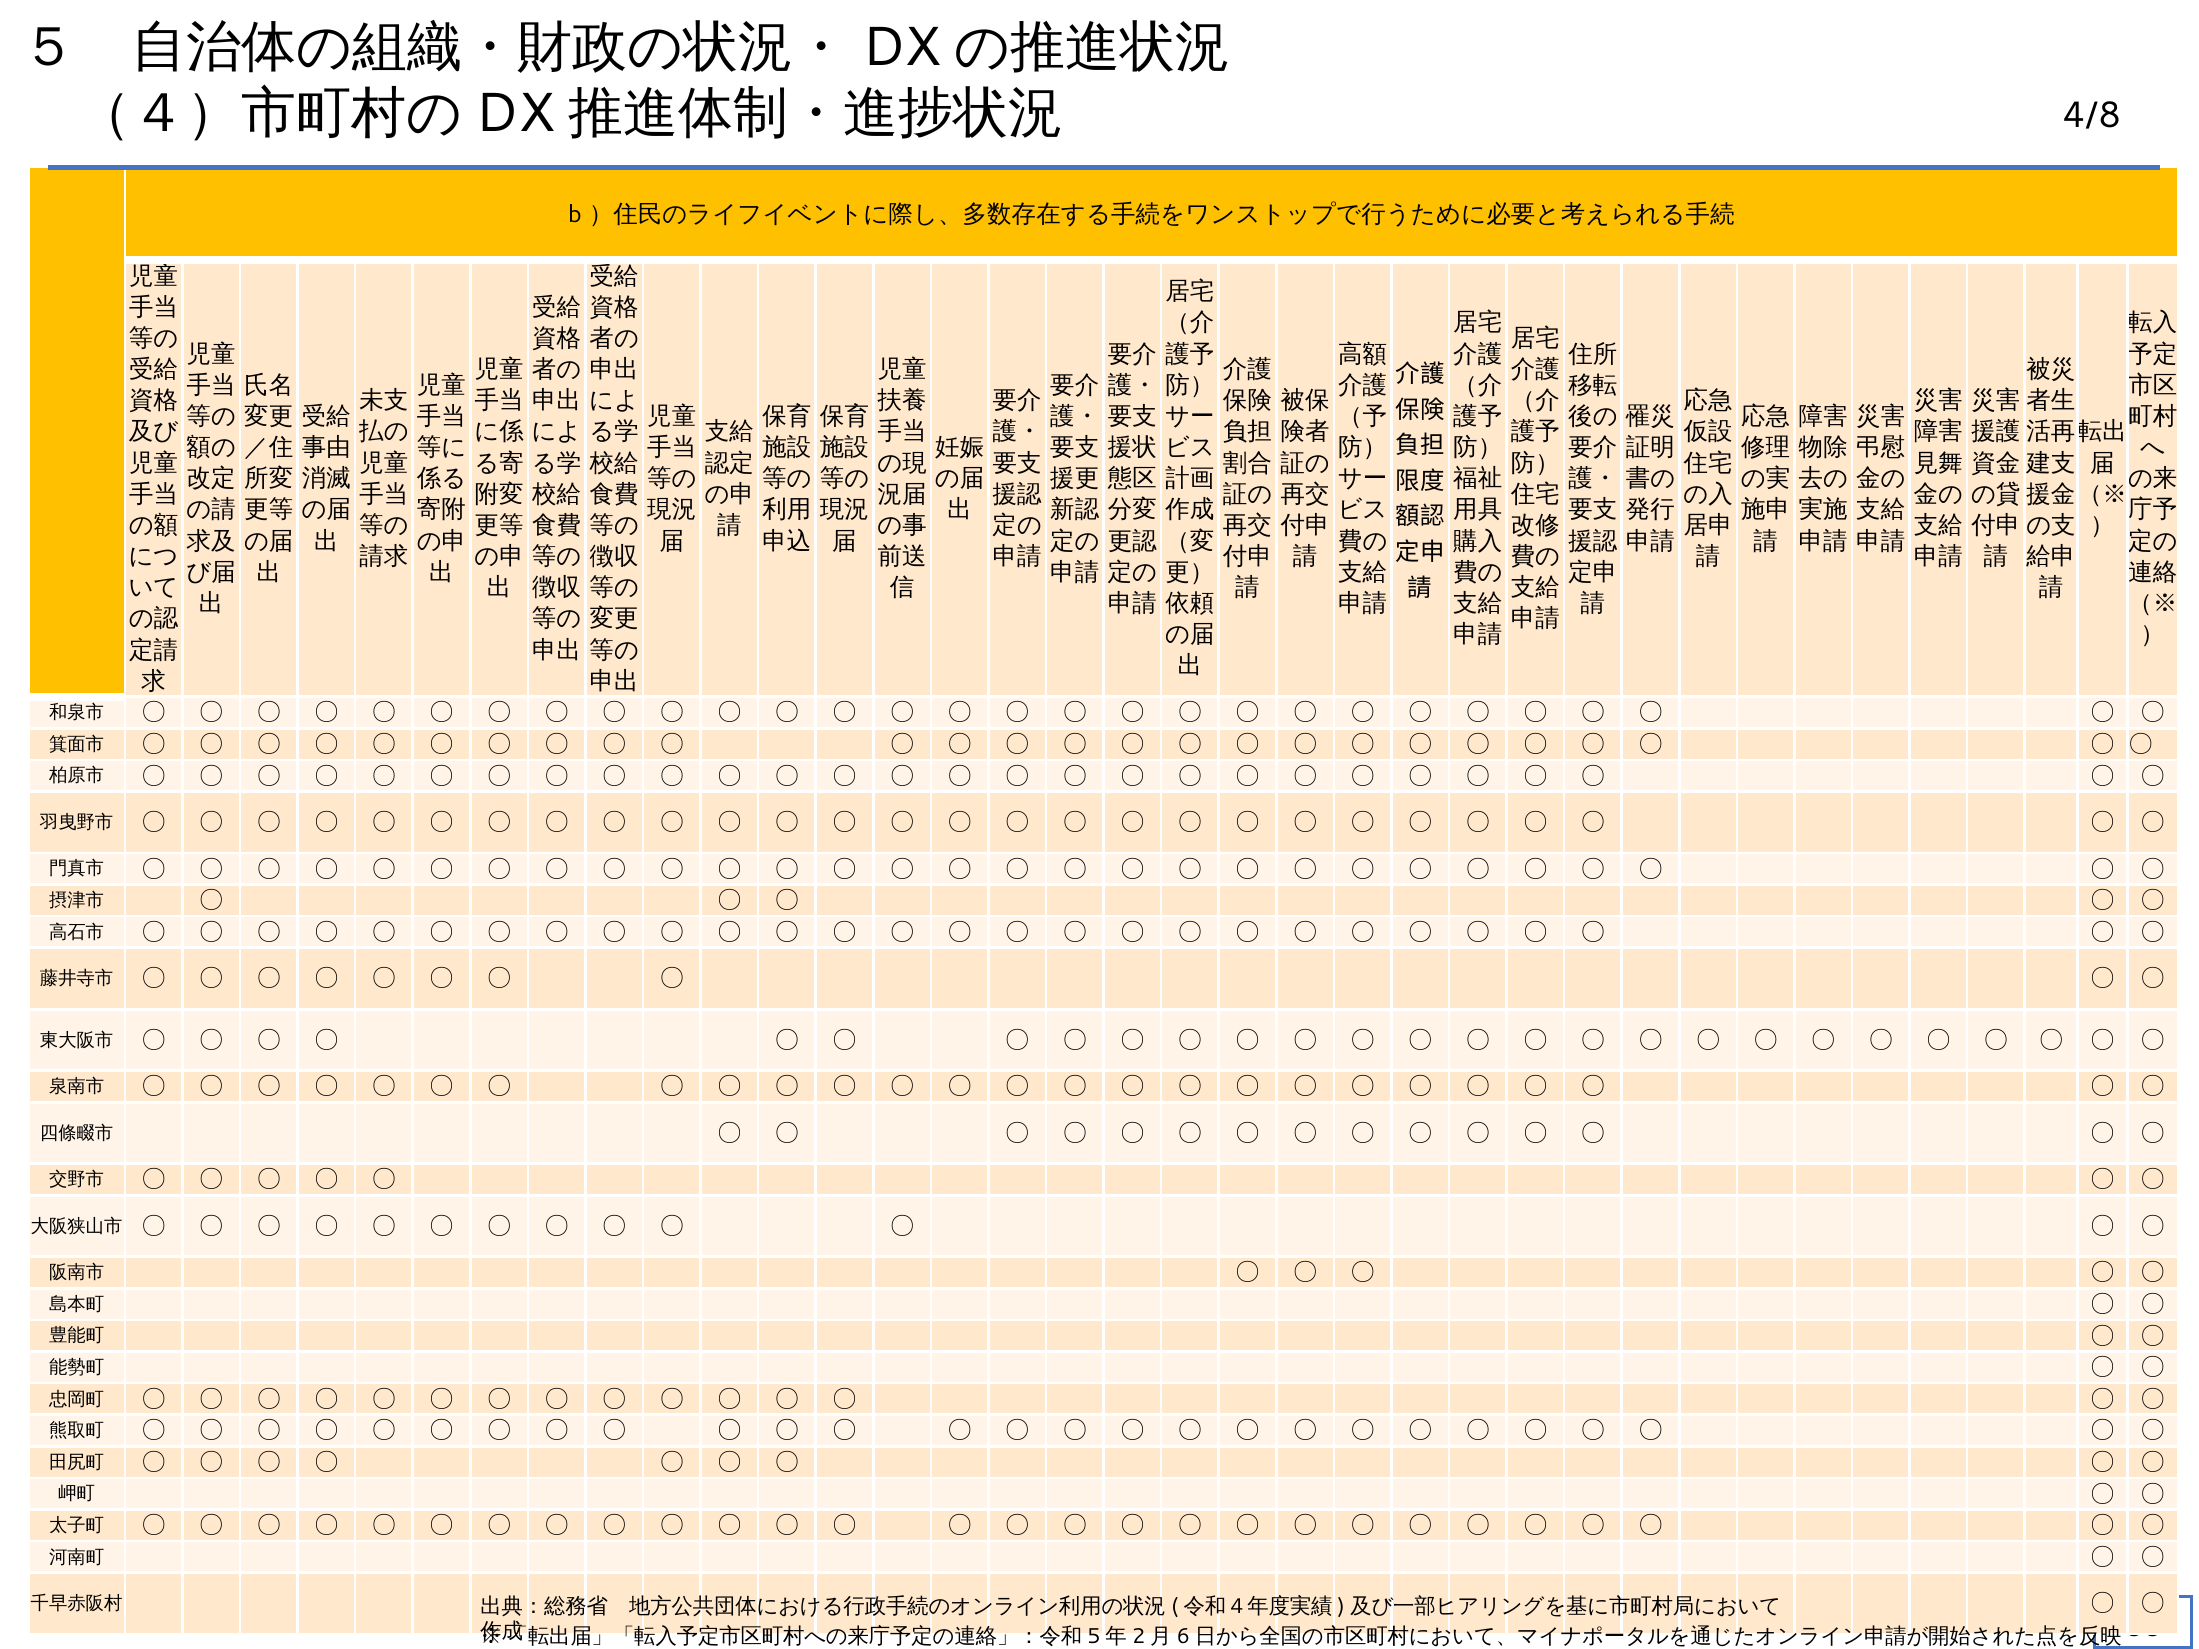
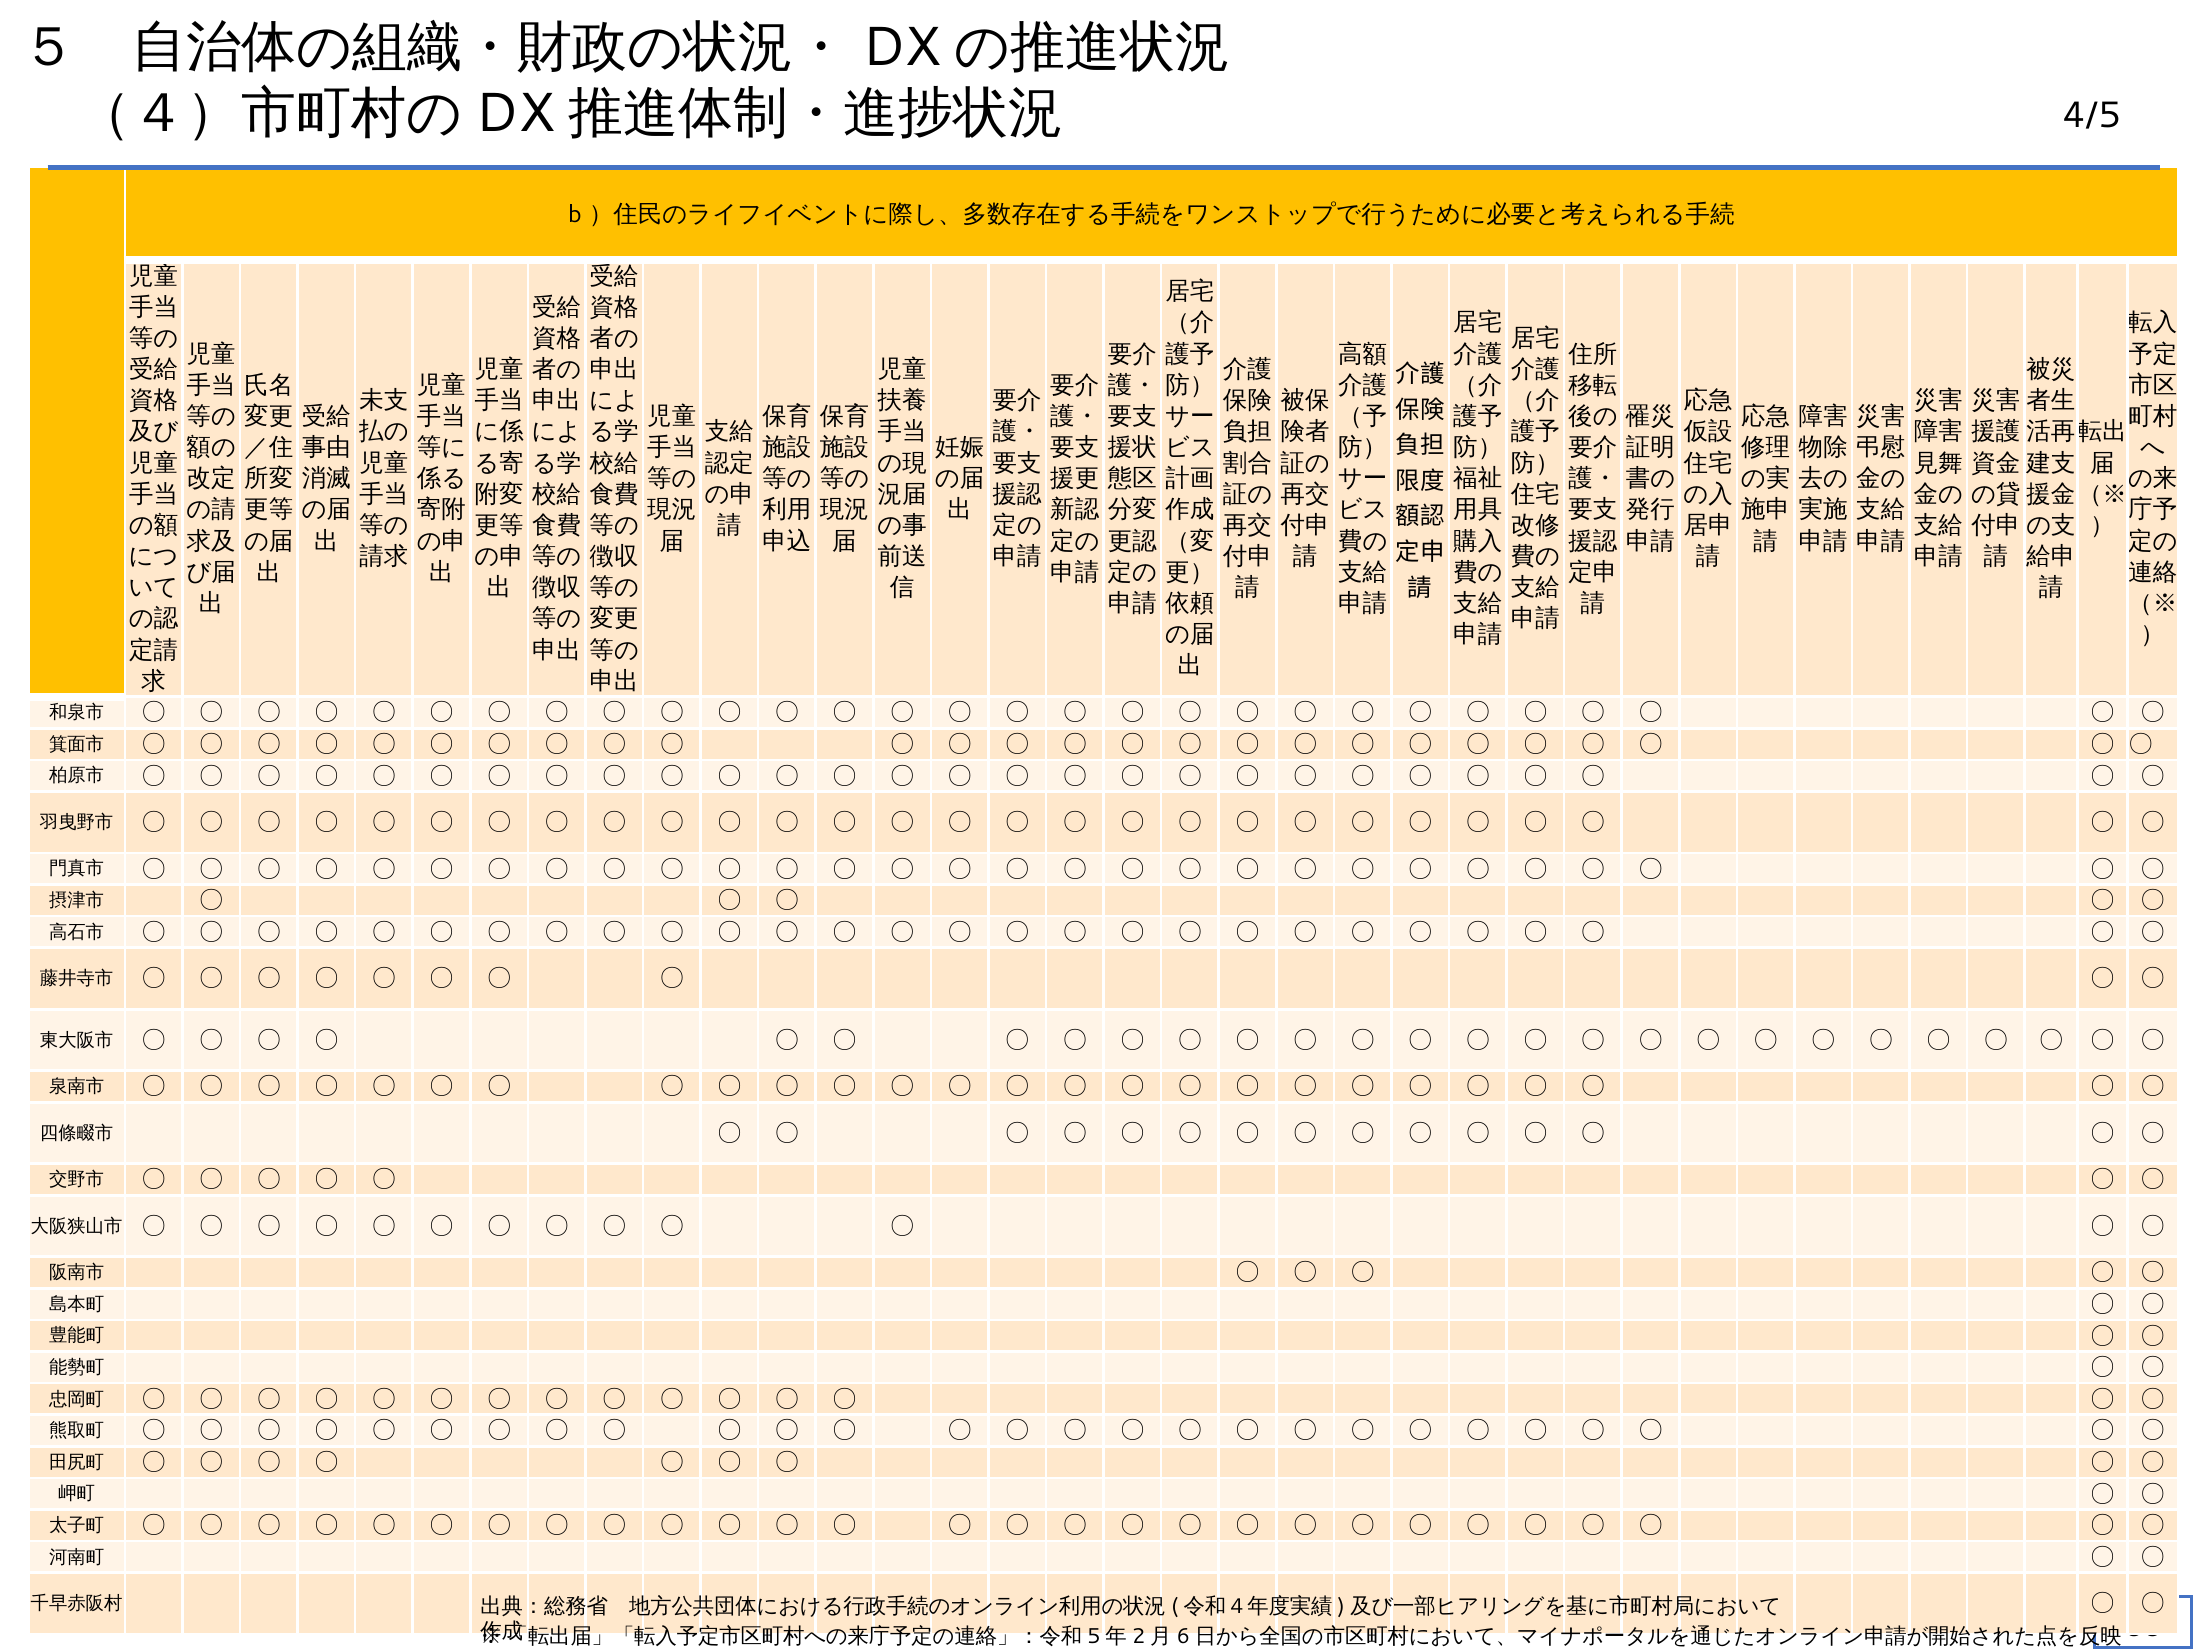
4/8: 4/8 -> 4/5 (2092, 115)
